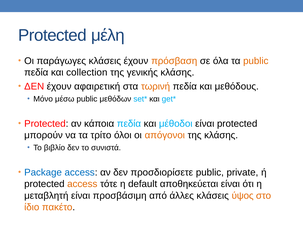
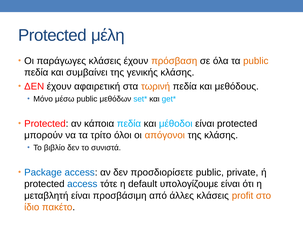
collection: collection -> συμβαίνει (87, 73)
access colour: orange -> blue (82, 184)
αποθηκεύεται: αποθηκεύεται -> υπολογίζουμε (189, 184)
ύψος: ύψος -> profit (243, 196)
